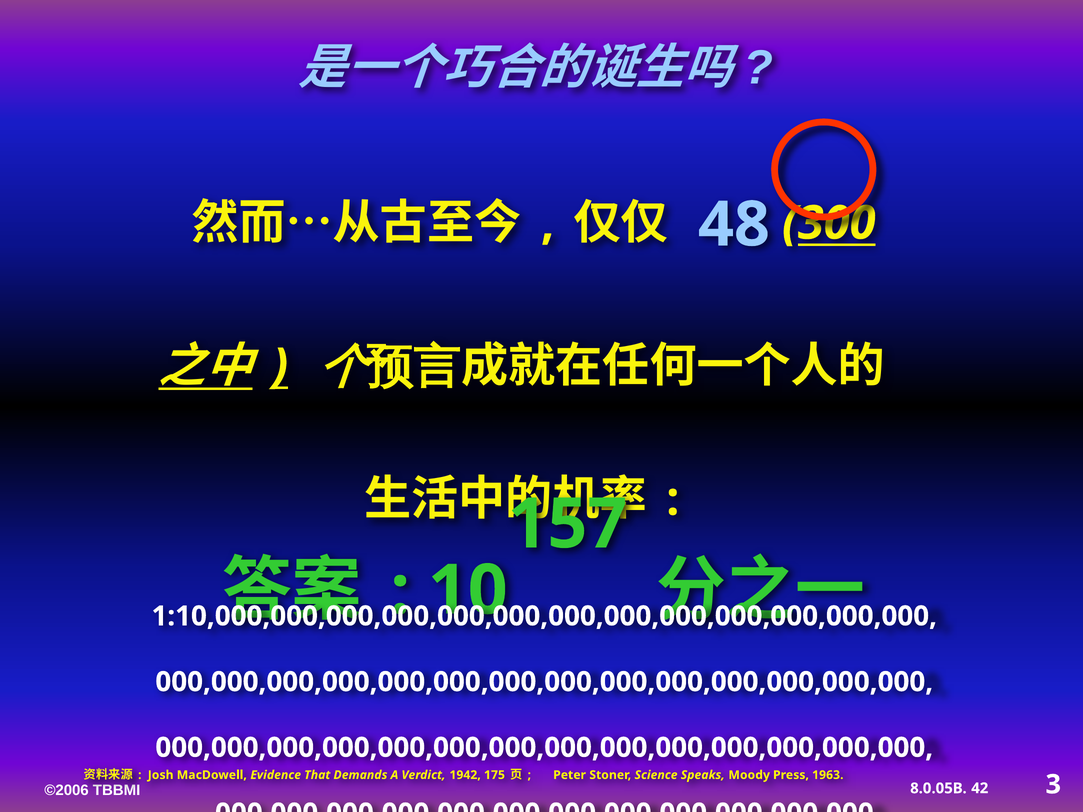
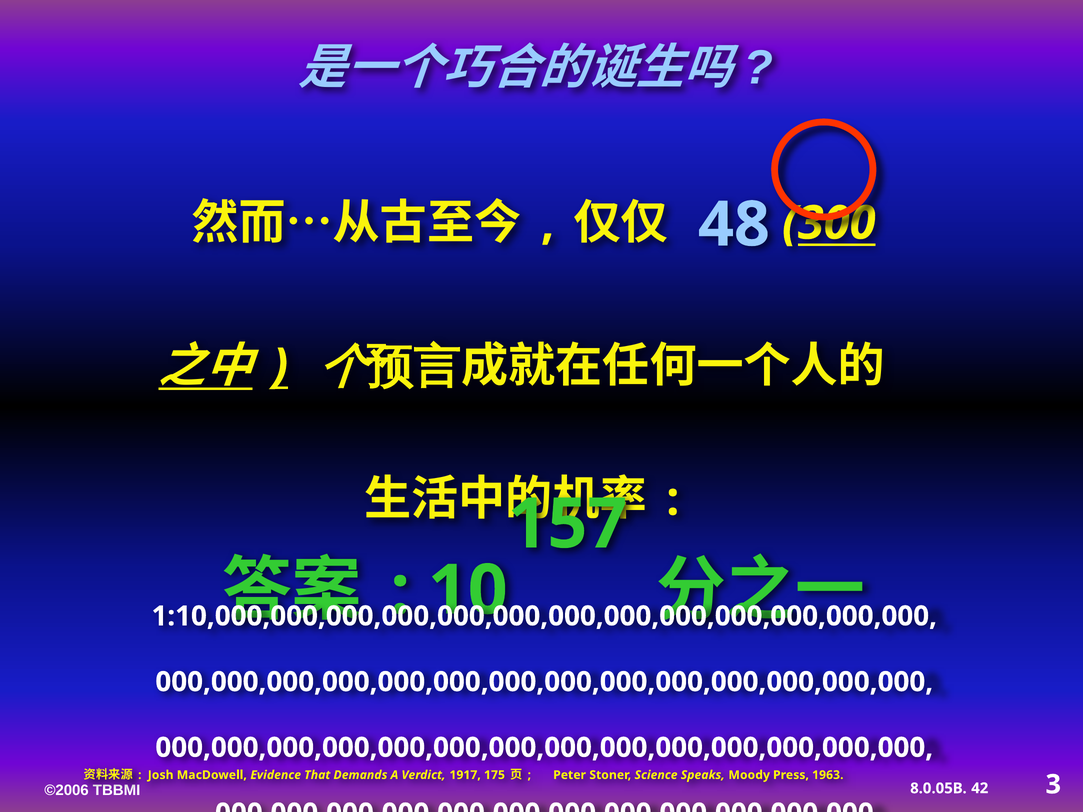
1942: 1942 -> 1917 (465, 775)
